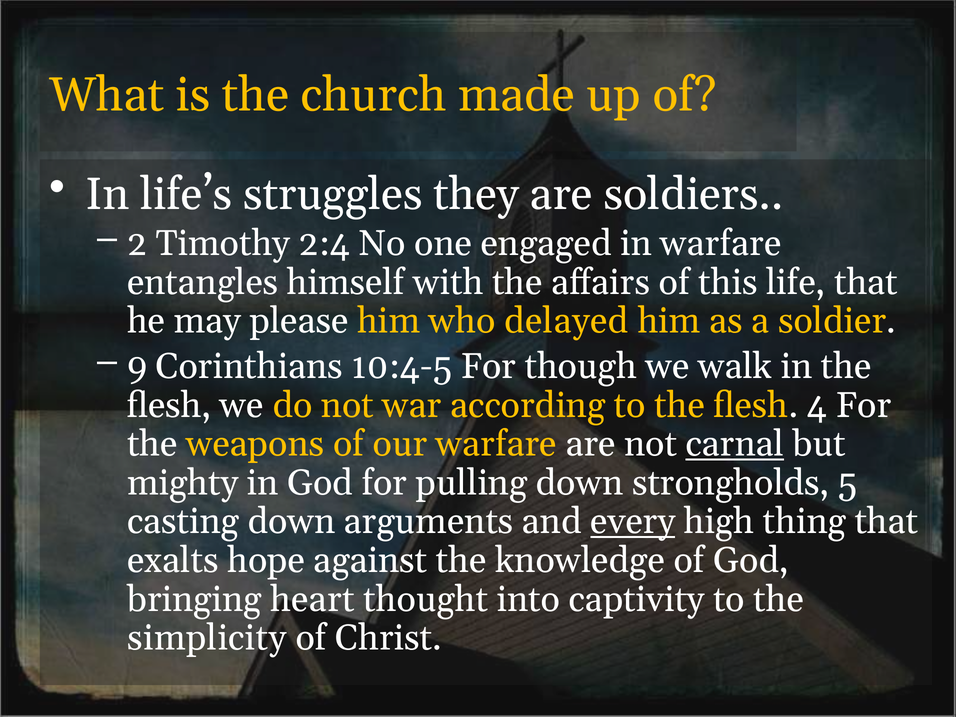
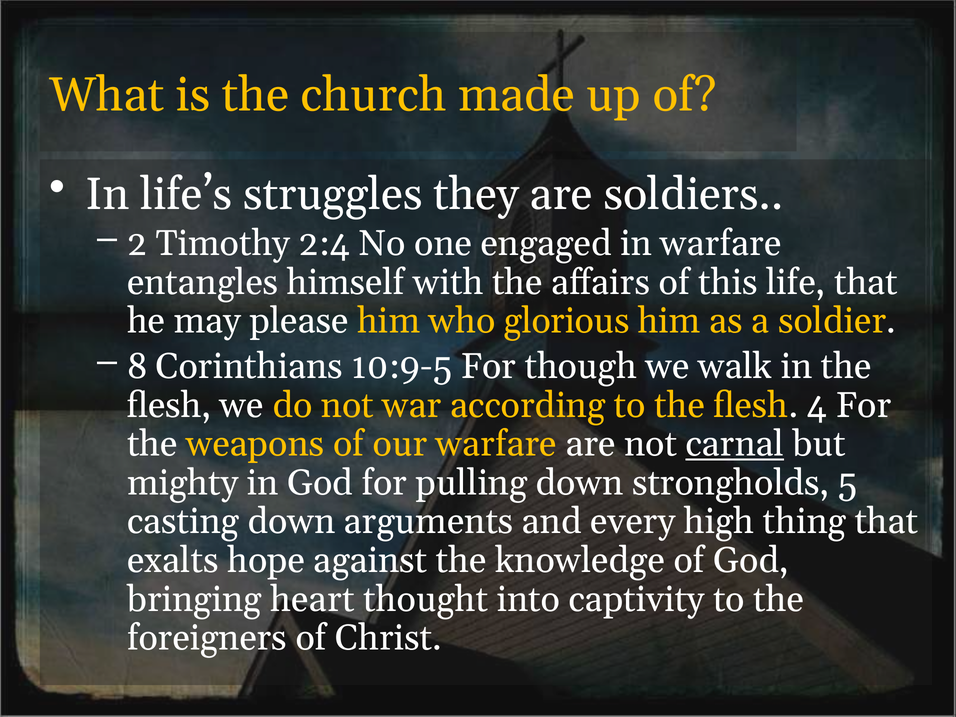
delayed: delayed -> glorious (567, 321)
9: 9 -> 8 (137, 367)
10:4-5: 10:4-5 -> 10:9-5 (402, 367)
every underline: present -> none (633, 522)
simplicity: simplicity -> foreigners (207, 638)
